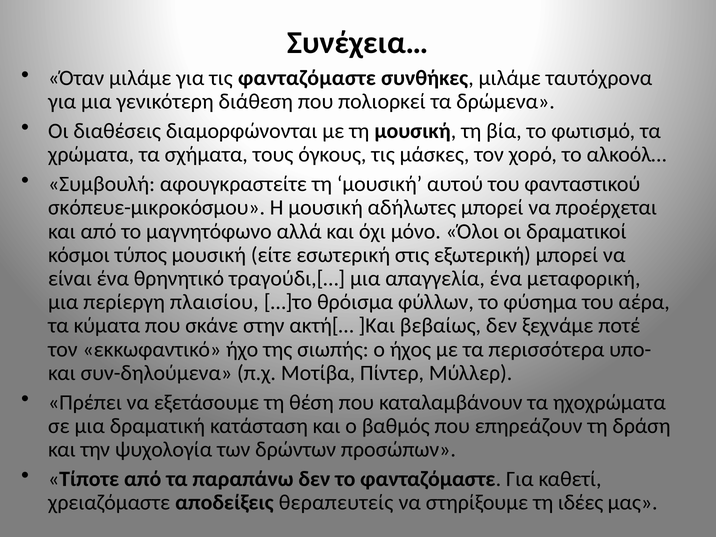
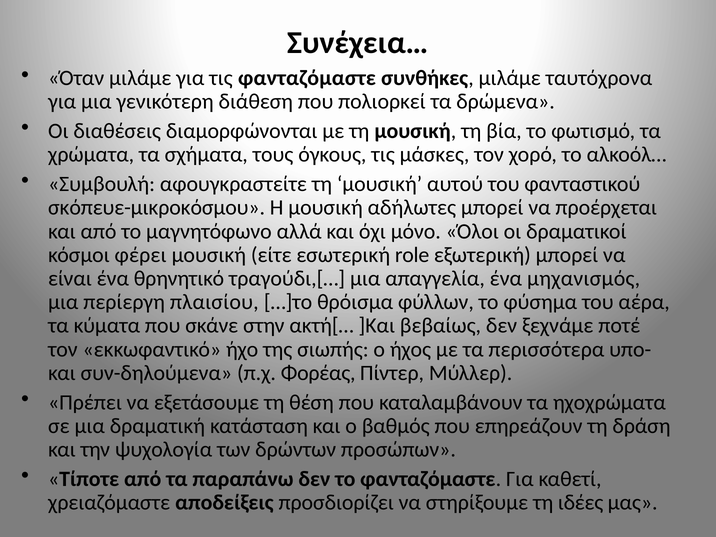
τύπος: τύπος -> φέρει (141, 255)
στις: στις -> role (412, 255)
μεταφορική: μεταφορική -> μηχανισμός (584, 279)
Μοτίβα: Μοτίβα -> Φορέας (318, 373)
θεραπευτείς: θεραπευτείς -> προσδιορίζει (336, 503)
